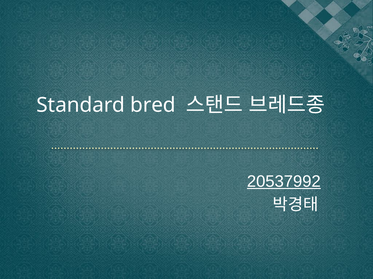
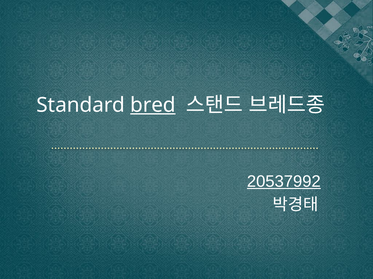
bred underline: none -> present (153, 105)
